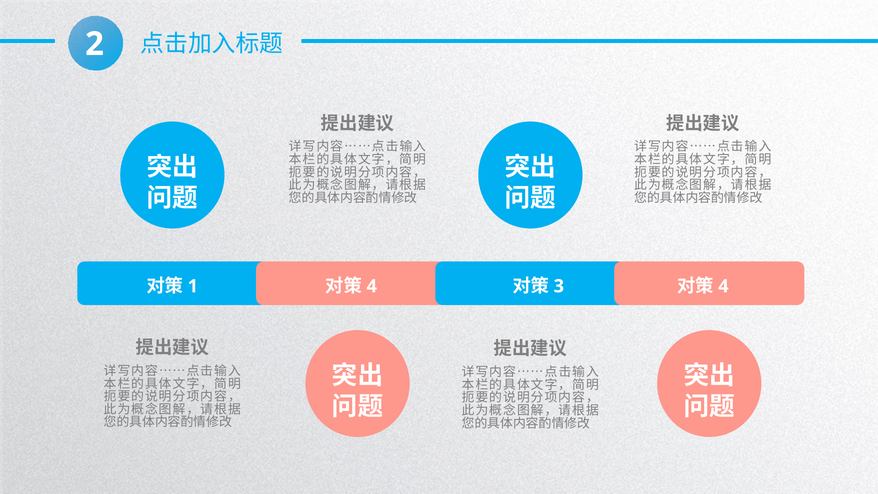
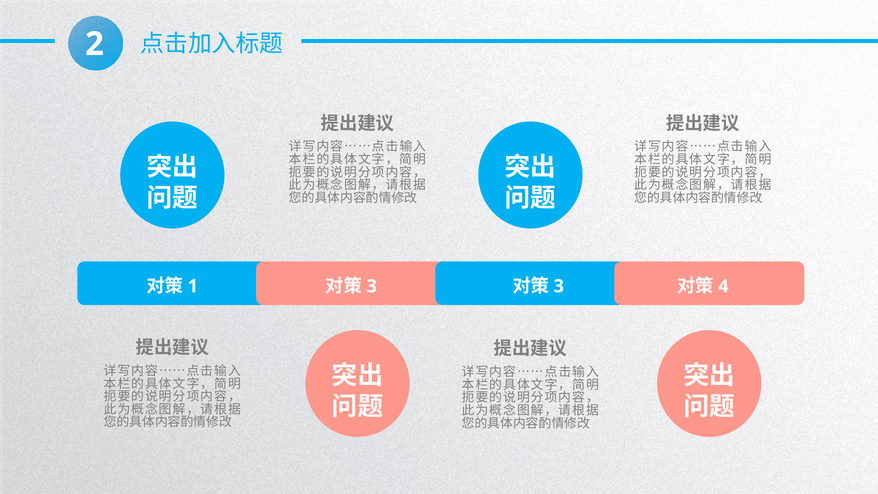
4: 4 -> 3 (372, 286)
